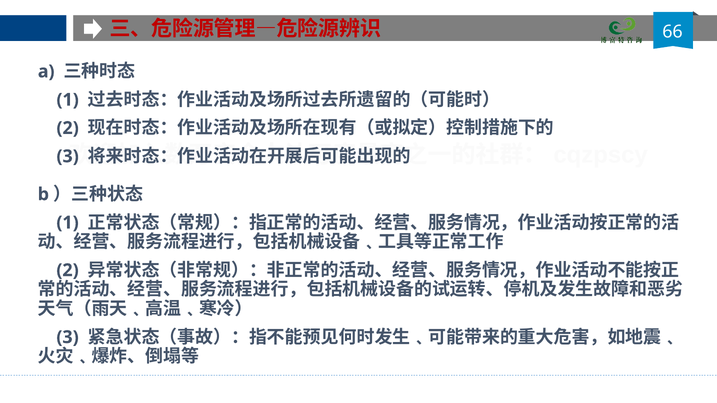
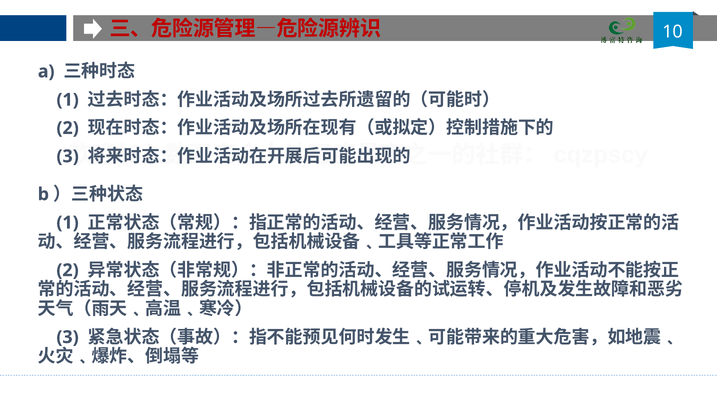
66: 66 -> 10 (672, 32)
